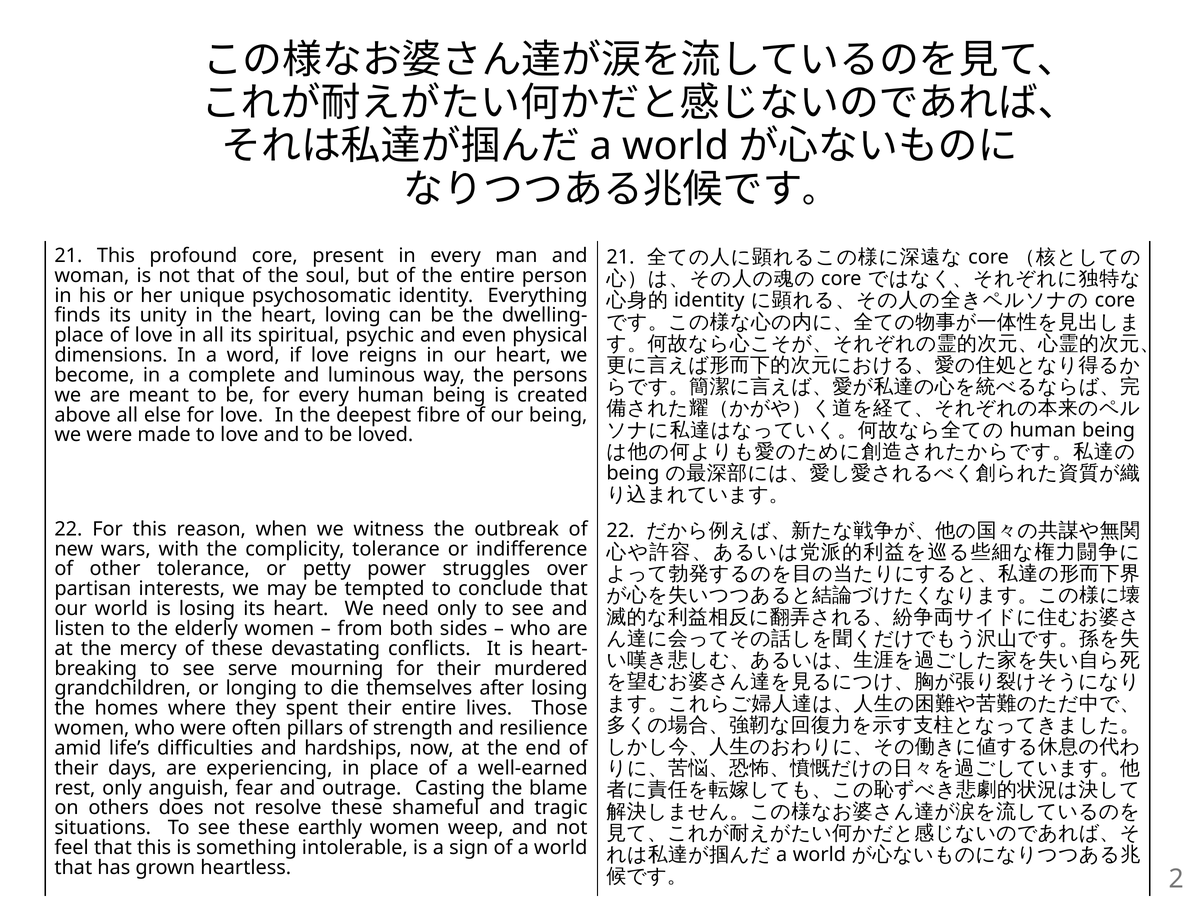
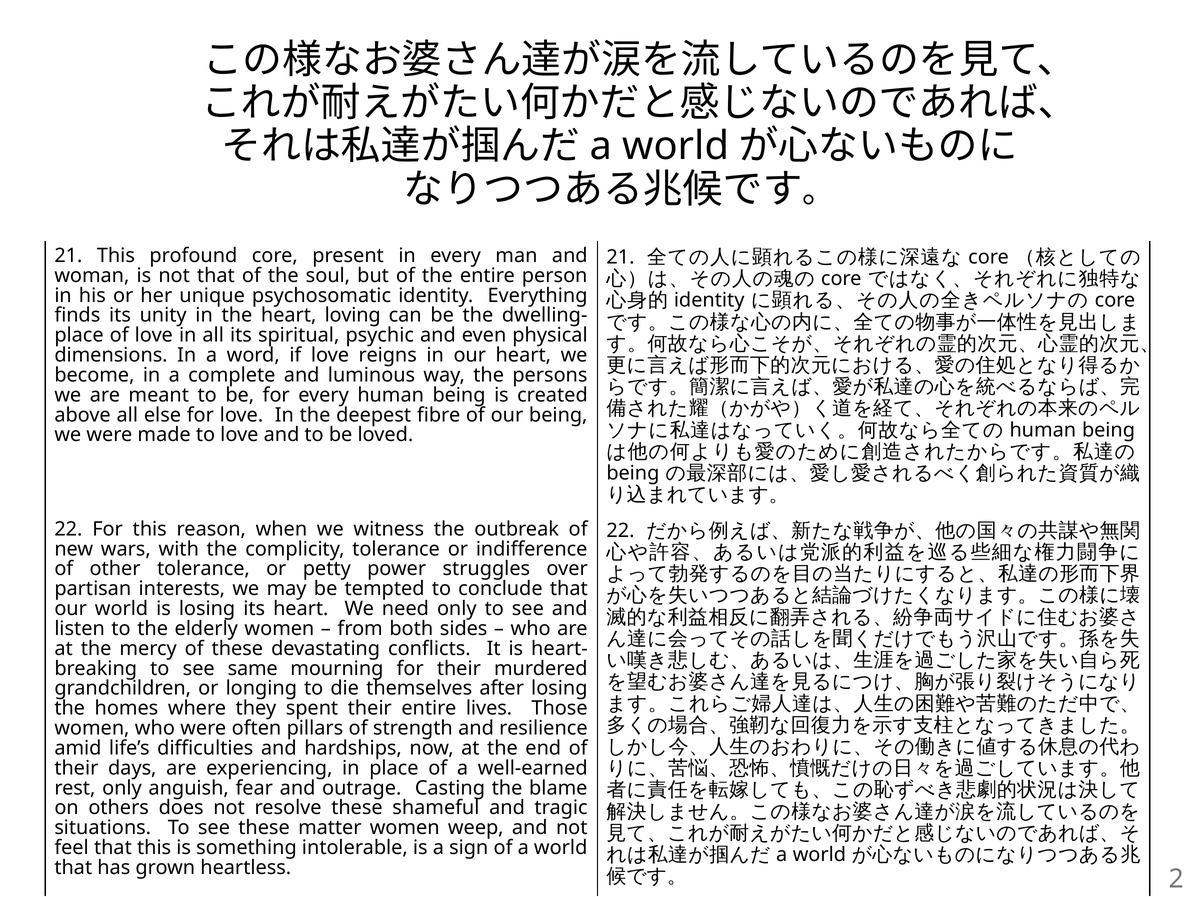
serve: serve -> same (253, 668)
earthly: earthly -> matter (330, 828)
